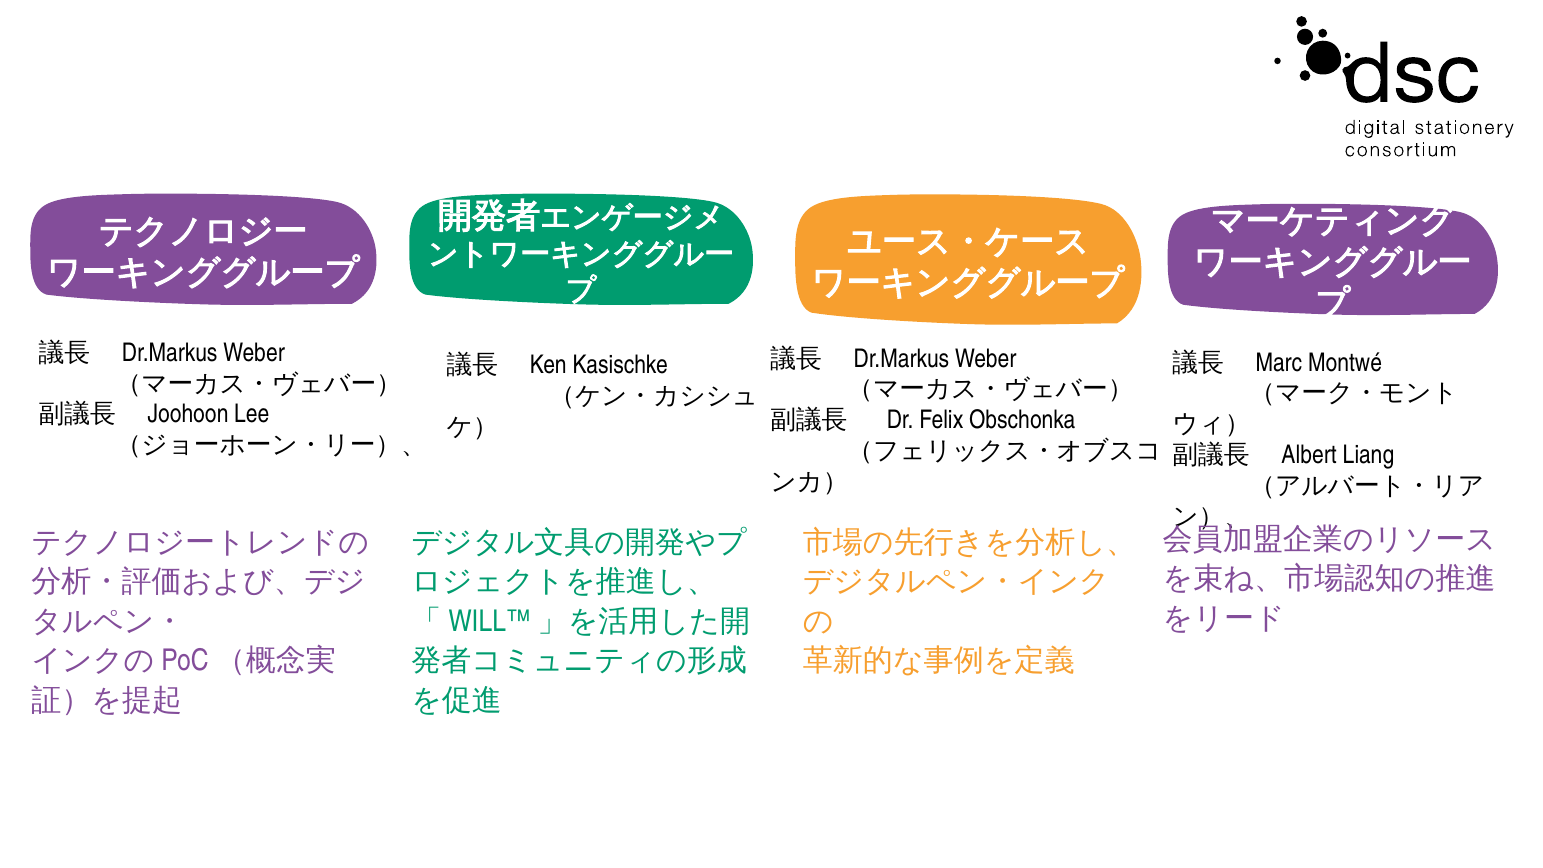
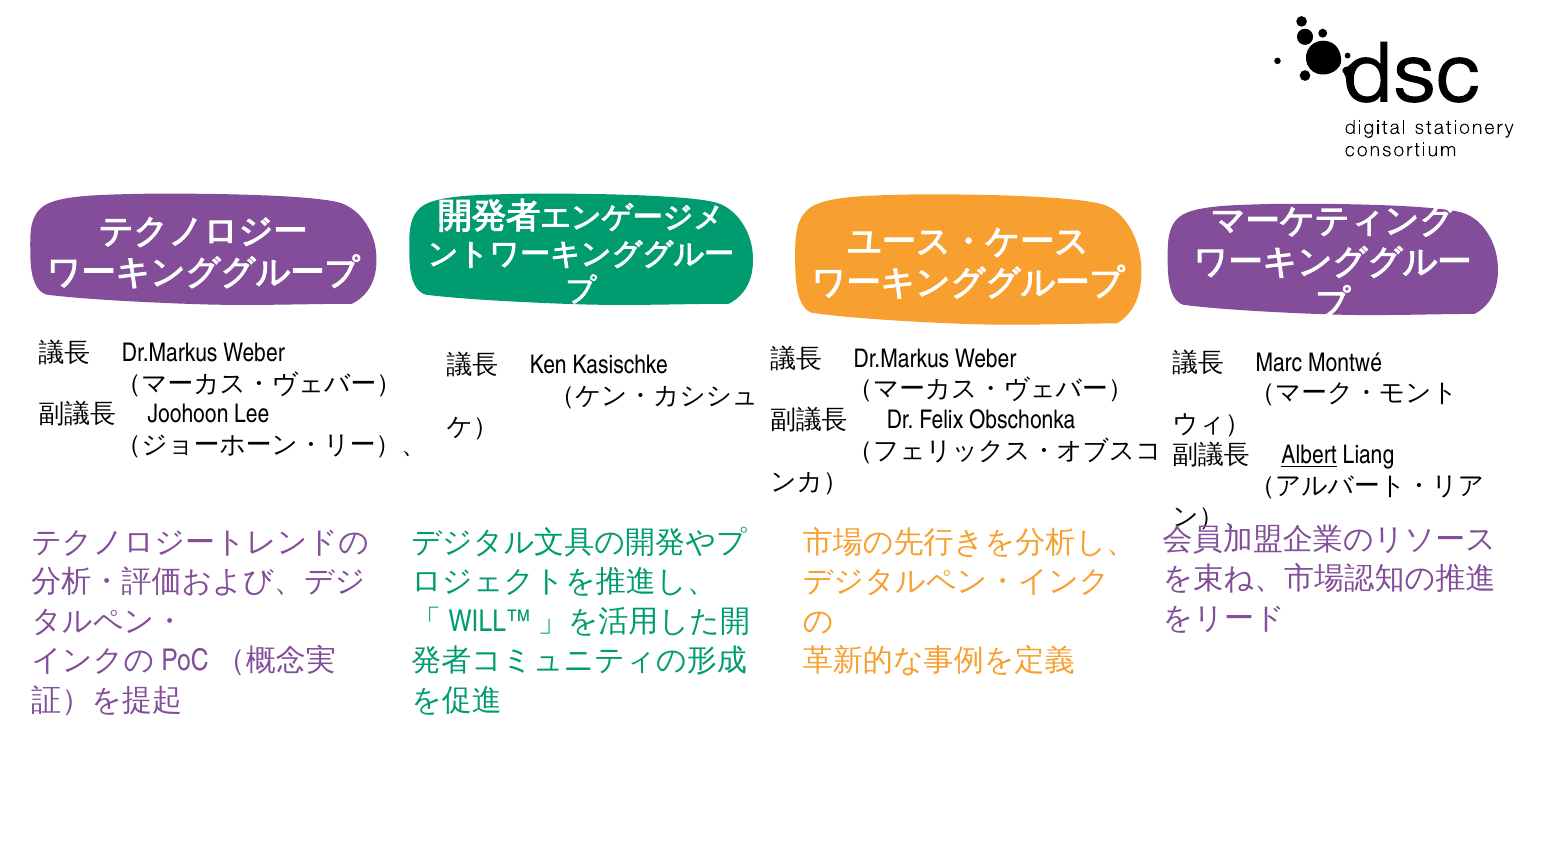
Albert underline: none -> present (1309, 455)
